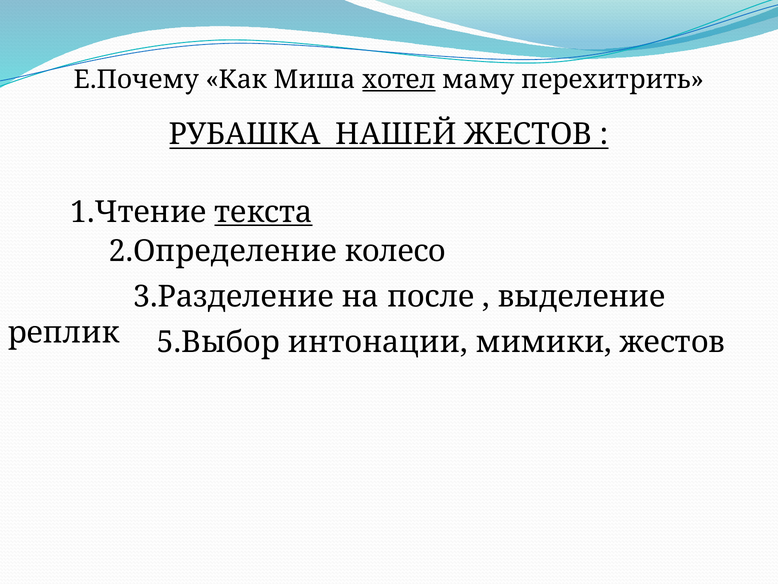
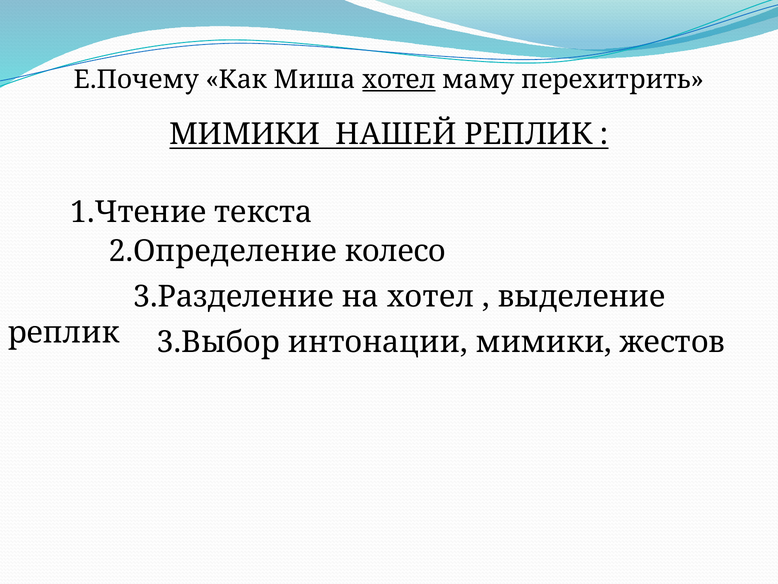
РУБАШКА: РУБАШКА -> МИМИКИ (245, 134)
НАШЕЙ ЖЕСТОВ: ЖЕСТОВ -> РЕПЛИК (528, 134)
текста underline: present -> none (263, 212)
на после: после -> хотел (431, 296)
5.Выбор: 5.Выбор -> 3.Выбор (219, 342)
